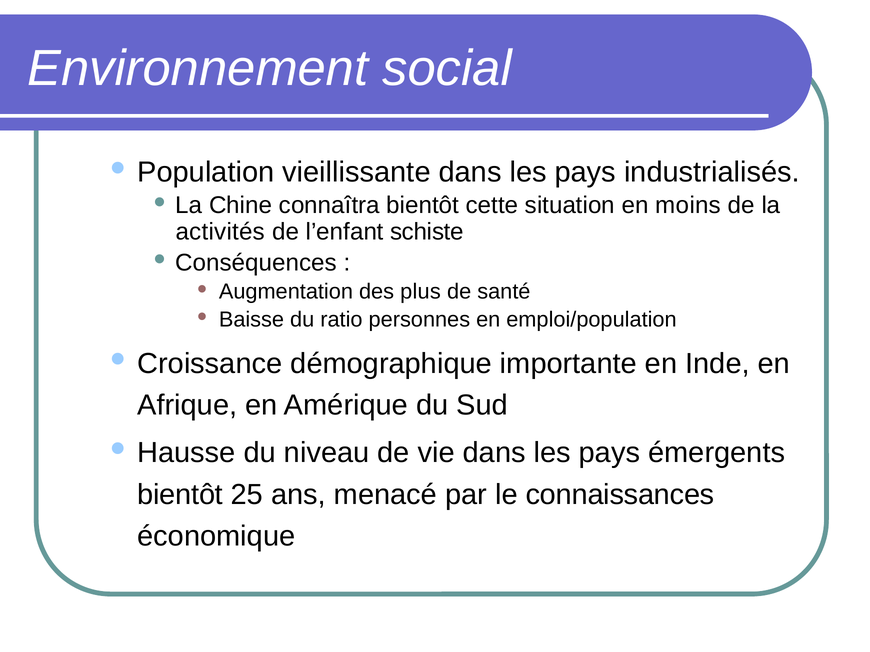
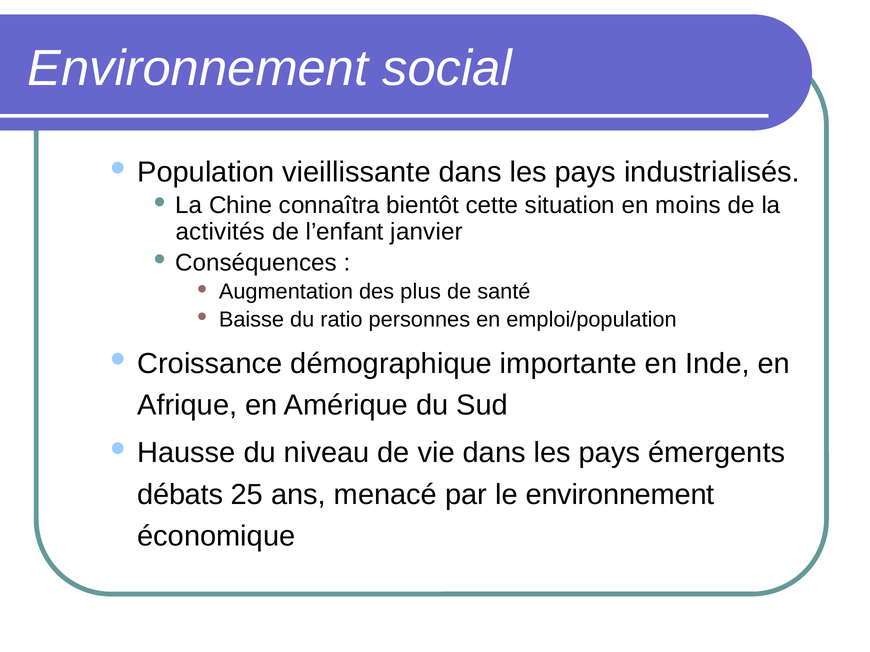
schiste: schiste -> janvier (427, 232)
bientôt: bientôt -> débats (180, 495)
le connaissances: connaissances -> environnement (620, 495)
